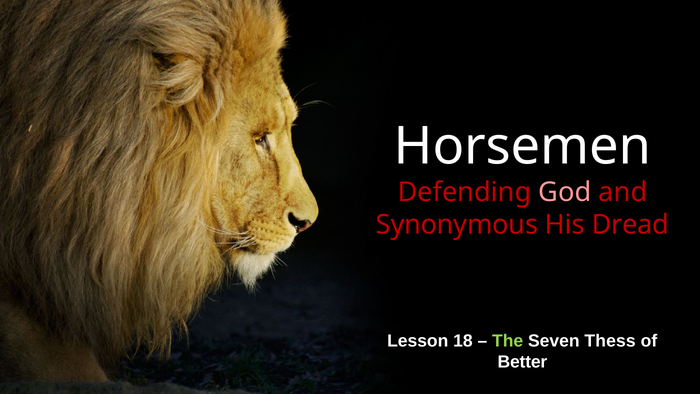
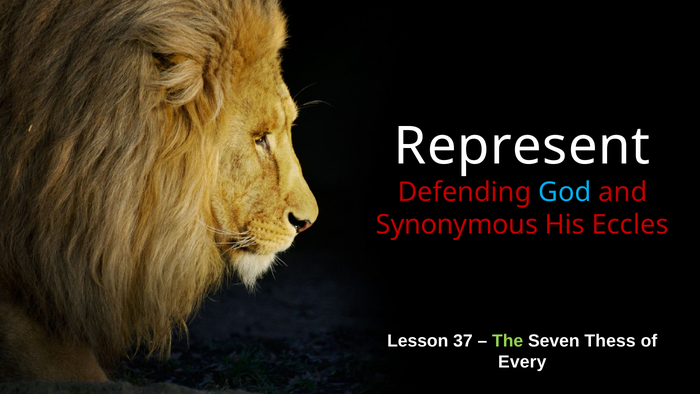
Horsemen: Horsemen -> Represent (522, 146)
God colour: pink -> light blue (565, 192)
Dread: Dread -> Eccles (630, 225)
18: 18 -> 37 (463, 341)
Better: Better -> Every (522, 362)
